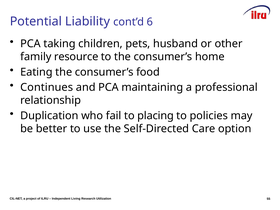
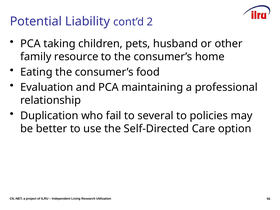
6: 6 -> 2 (150, 22)
Continues: Continues -> Evaluation (47, 87)
placing: placing -> several (156, 116)
